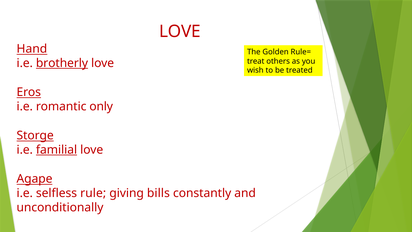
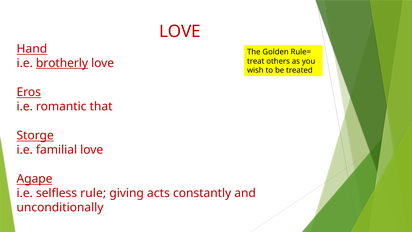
only: only -> that (101, 106)
familial underline: present -> none (57, 150)
bills: bills -> acts (158, 193)
